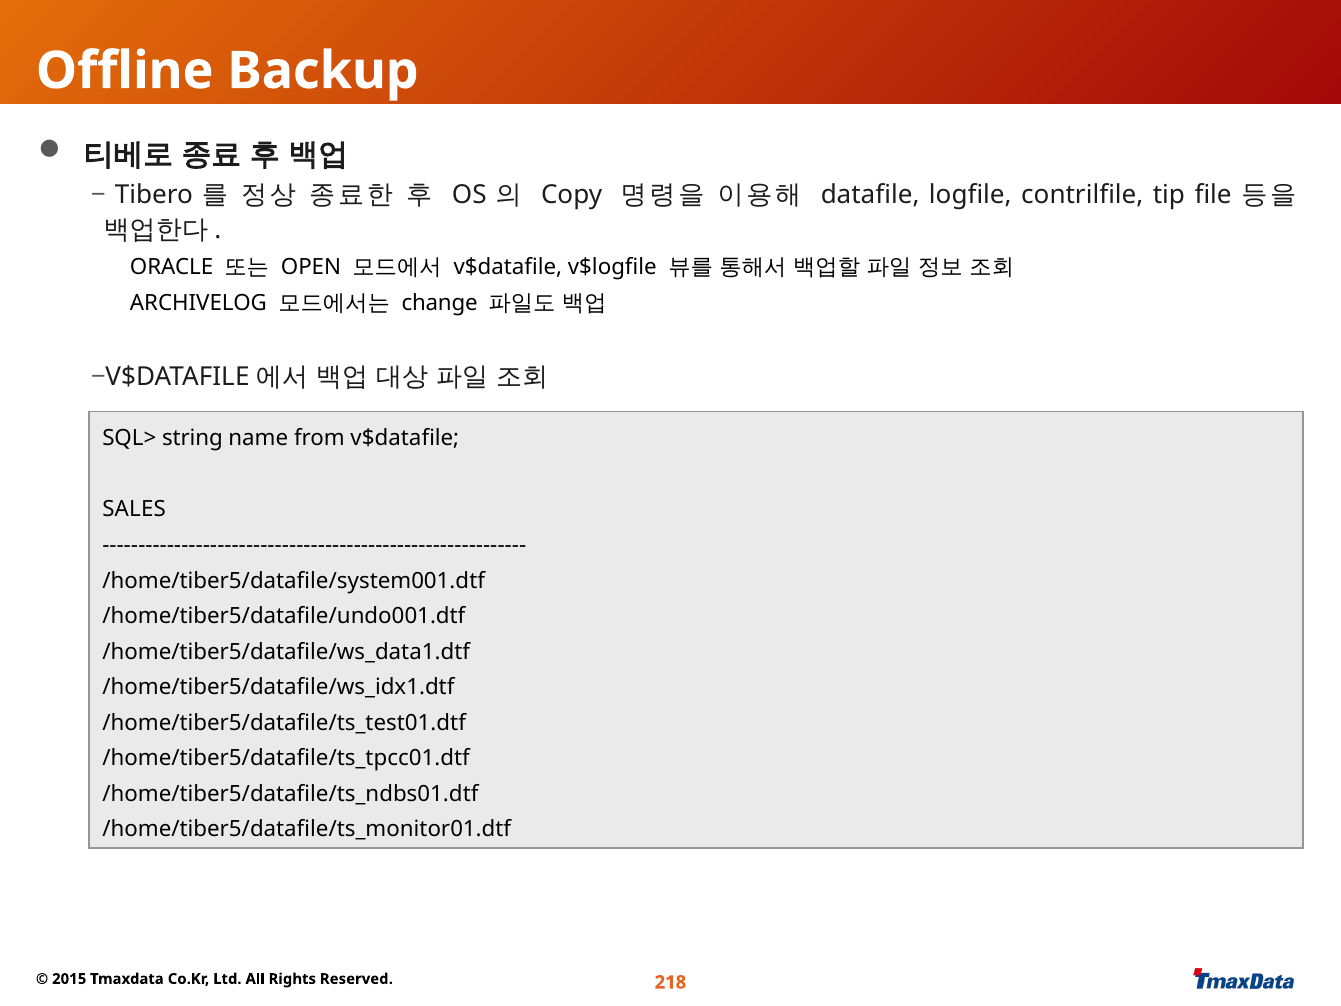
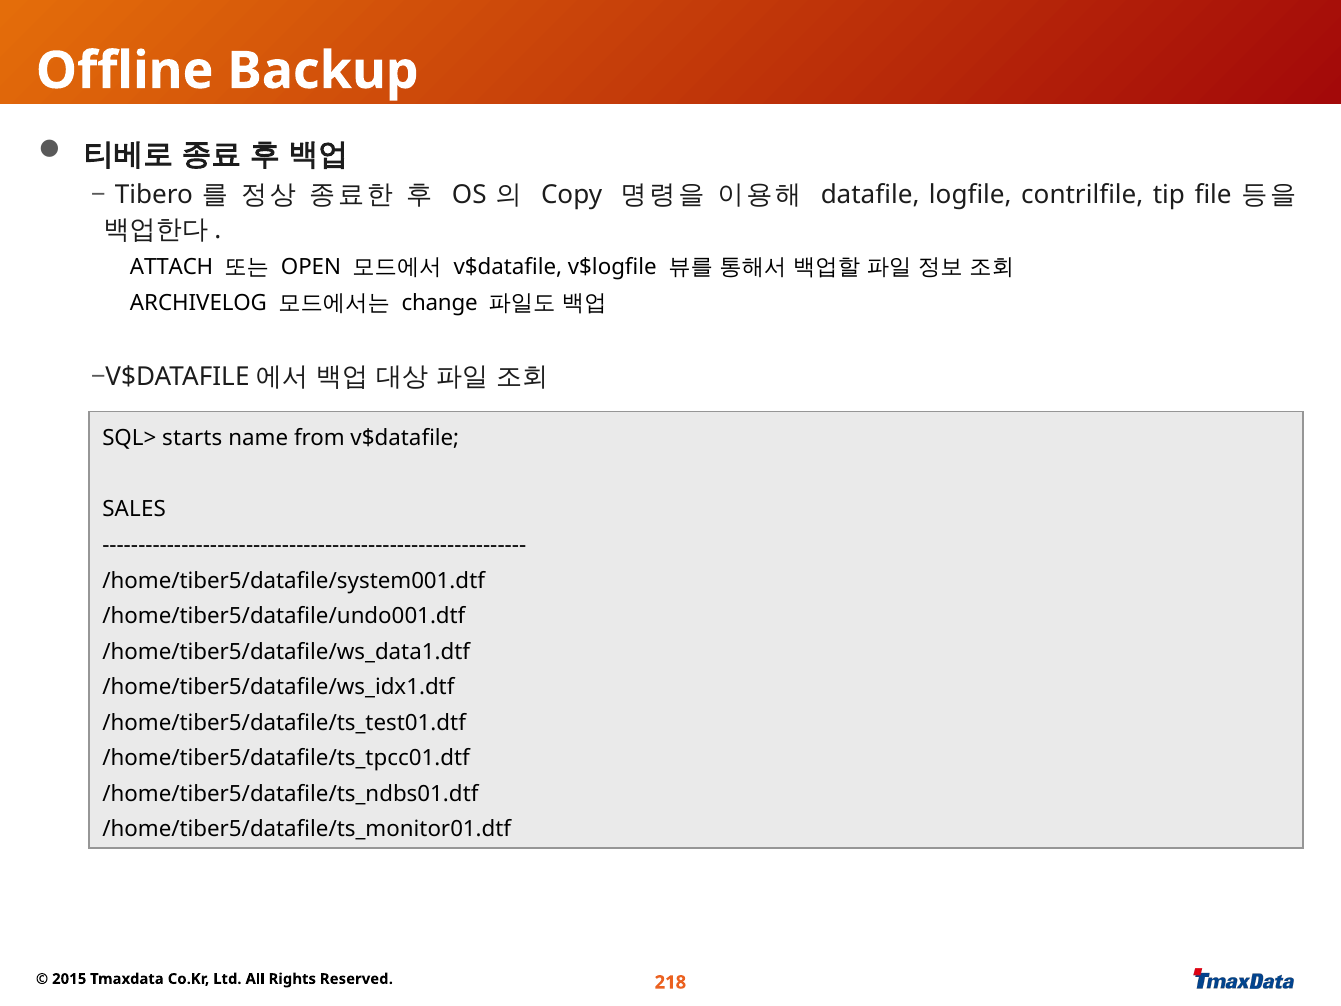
ORACLE: ORACLE -> ATTACH (172, 268)
string: string -> starts (192, 438)
